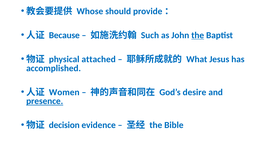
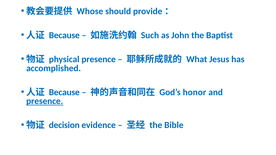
the underline: present -> none (198, 35)
physical attached: attached -> presence (99, 59)
Women: Women -> Because (64, 92)
desire: desire -> honor (194, 92)
